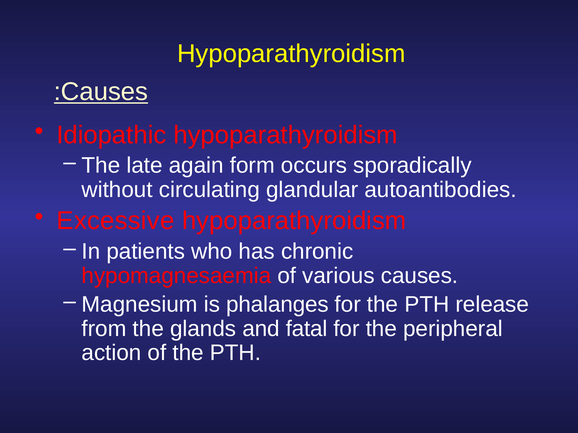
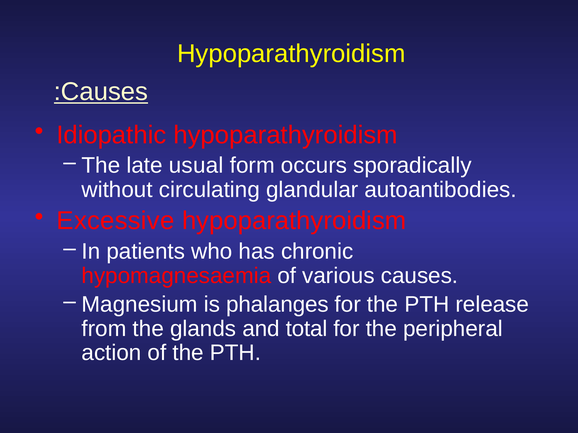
again: again -> usual (196, 166)
fatal: fatal -> total (307, 329)
